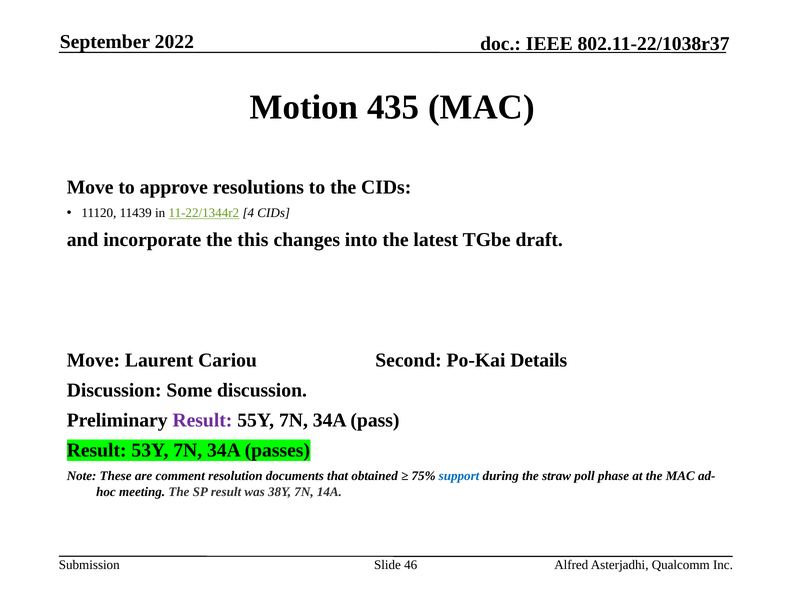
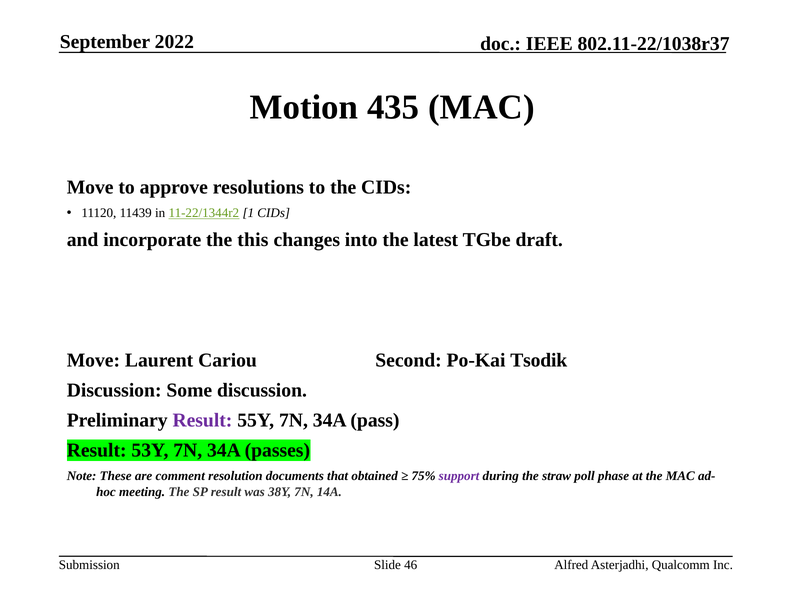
4: 4 -> 1 (248, 213)
Details: Details -> Tsodik (539, 360)
support colour: blue -> purple (459, 476)
